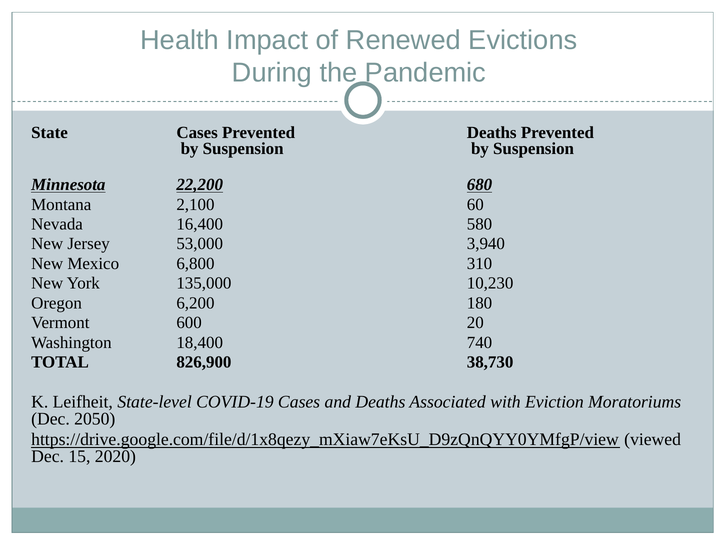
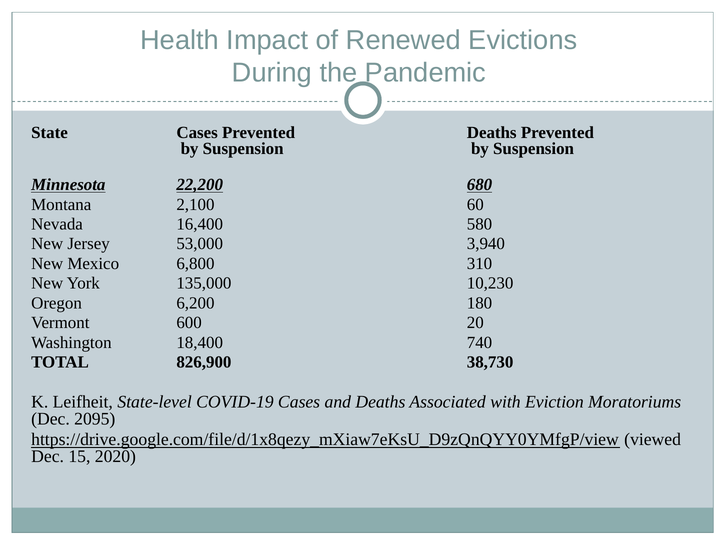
2050: 2050 -> 2095 (95, 419)
